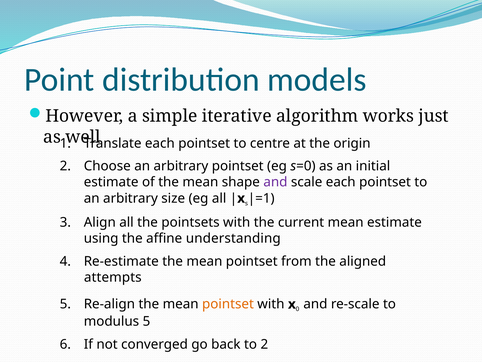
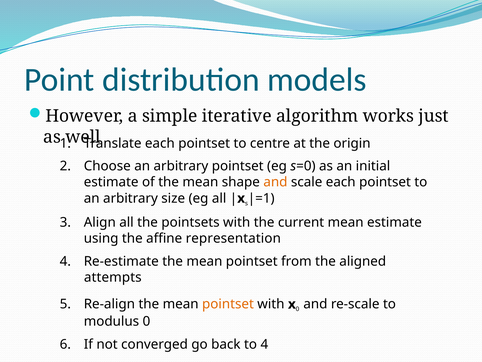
and colour: purple -> orange (275, 182)
understanding: understanding -> representation (233, 238)
modulus 5: 5 -> 0 (146, 321)
to 2: 2 -> 4 (264, 344)
